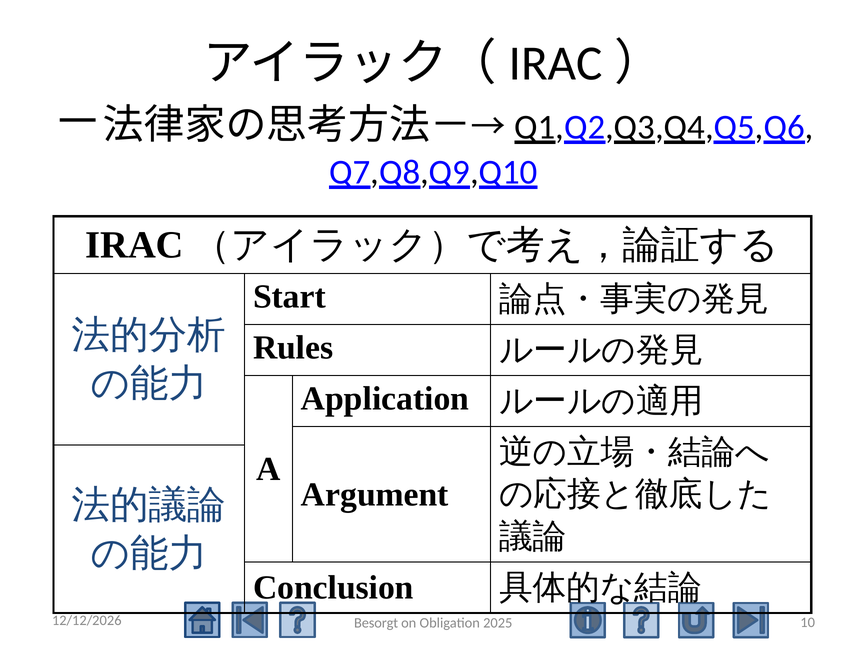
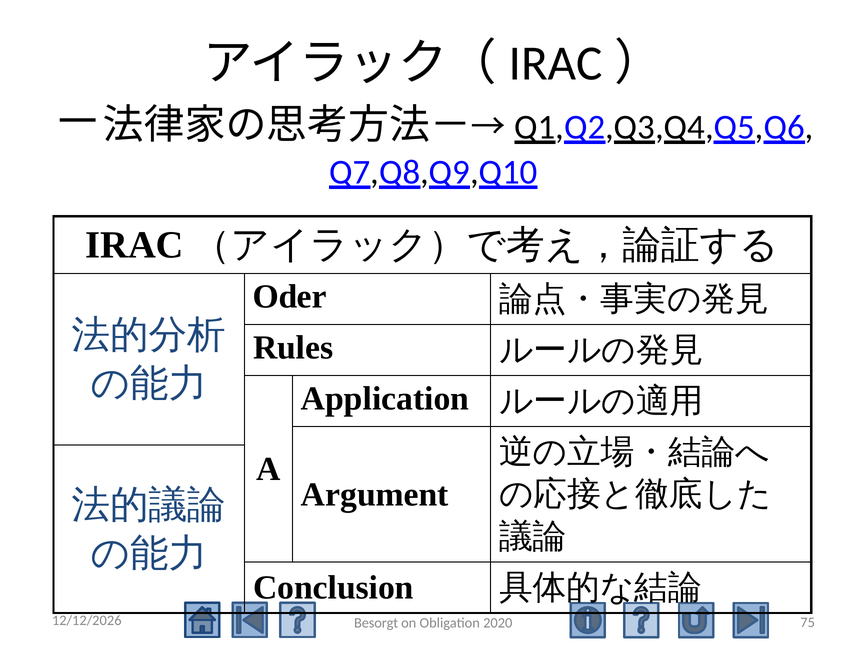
Start: Start -> Oder (290, 297)
10: 10 -> 75 (808, 623)
2025: 2025 -> 2020 (498, 623)
